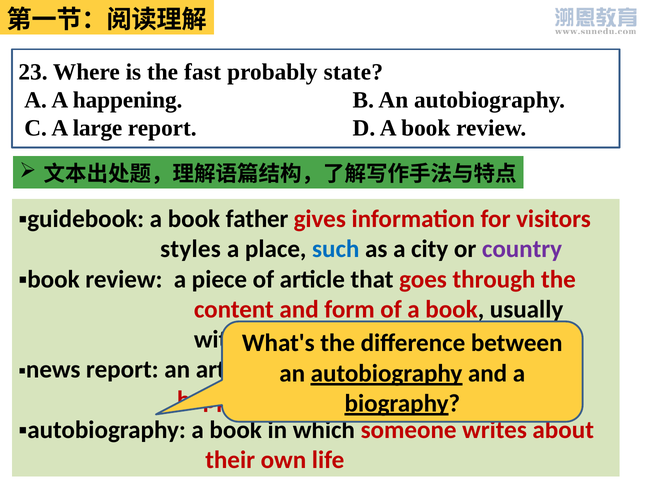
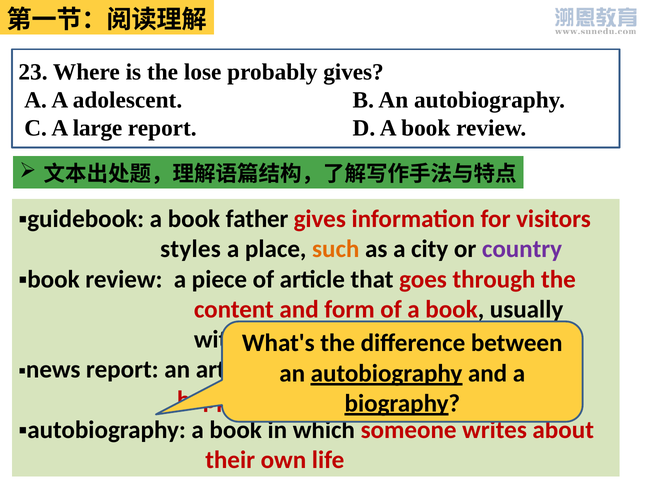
fast: fast -> lose (203, 72)
probably state: state -> gives (354, 72)
happening: happening -> adolescent (128, 100)
such colour: blue -> orange (336, 249)
